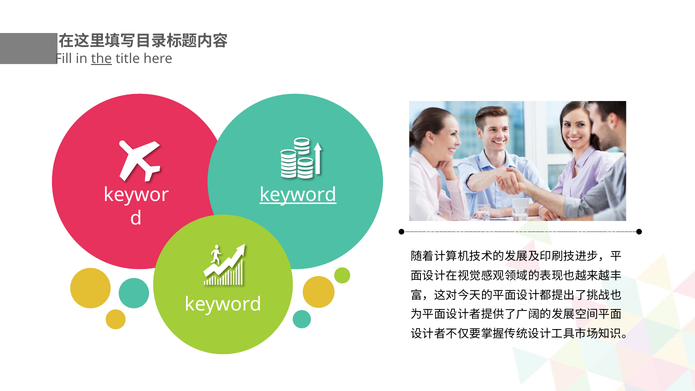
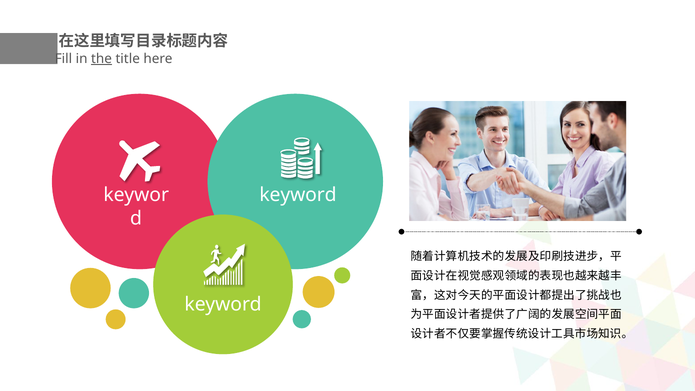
keyword underline: present -> none (298, 195)
